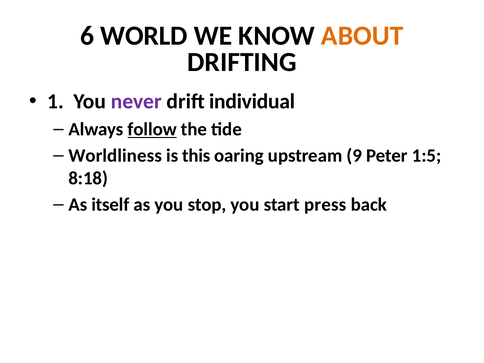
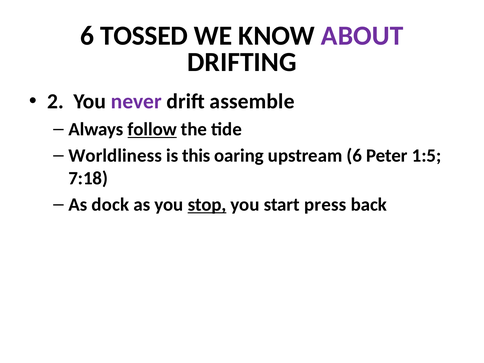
WORLD: WORLD -> TOSSED (144, 36)
ABOUT colour: orange -> purple (362, 36)
1: 1 -> 2 (56, 102)
individual: individual -> assemble (252, 102)
upstream 9: 9 -> 6 (354, 156)
8:18: 8:18 -> 7:18 (88, 178)
itself: itself -> dock (110, 205)
stop underline: none -> present (207, 205)
